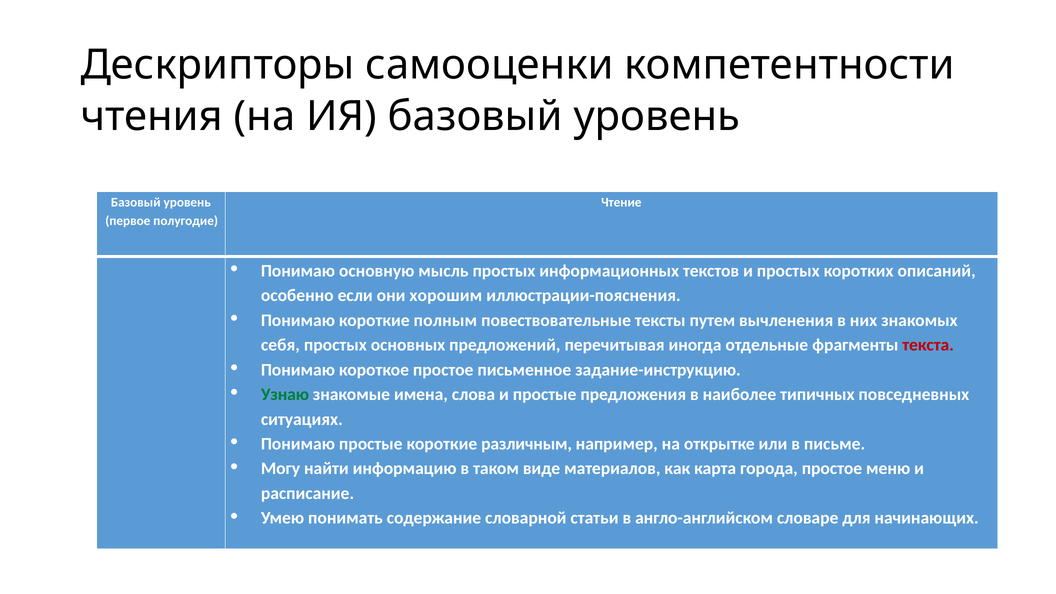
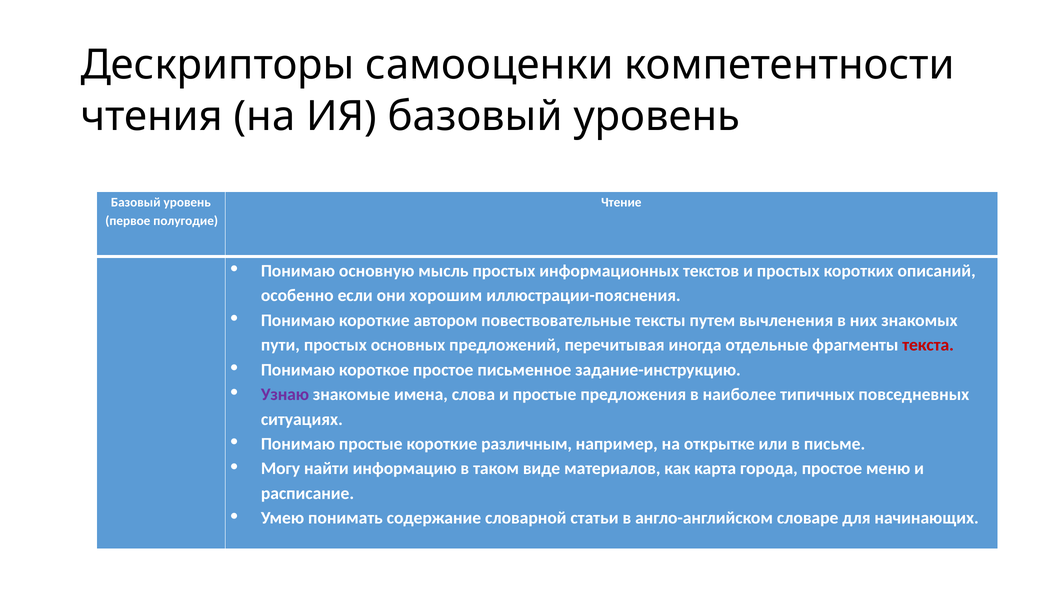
полным: полным -> автором (446, 320)
себя: себя -> пути (280, 345)
Узнаю colour: green -> purple (285, 394)
